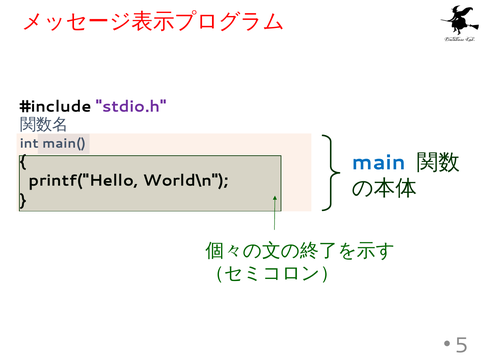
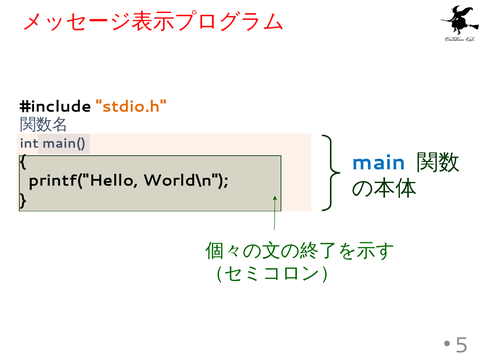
stdio.h colour: purple -> orange (131, 106)
